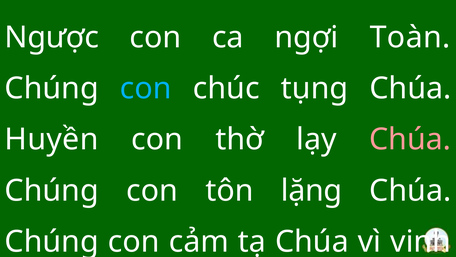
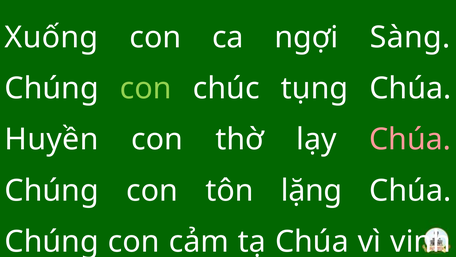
Ngược: Ngược -> Xuống (52, 37)
Toàn: Toàn -> Sàng (410, 37)
con colour: light blue -> light green (146, 88)
